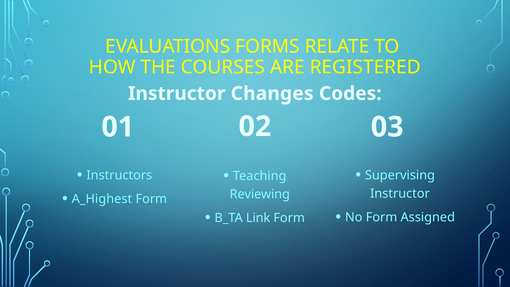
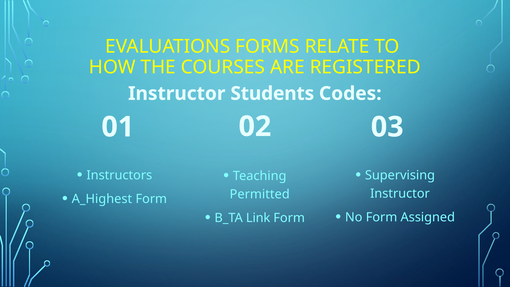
Changes: Changes -> Students (272, 94)
Reviewing: Reviewing -> Permitted (260, 194)
